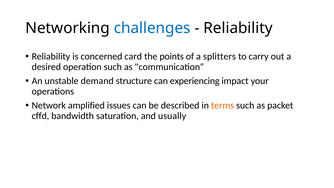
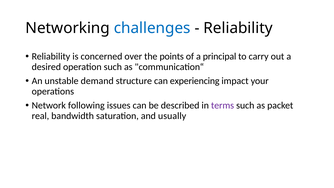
card: card -> over (133, 56)
splitters: splitters -> principal (220, 56)
amplified: amplified -> following (86, 105)
terms colour: orange -> purple (223, 105)
cffd: cffd -> real (40, 116)
